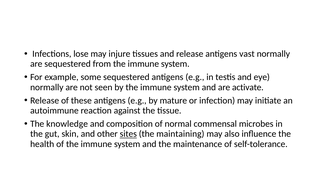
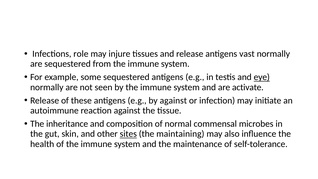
lose: lose -> role (81, 54)
eye underline: none -> present (262, 77)
by mature: mature -> against (173, 100)
knowledge: knowledge -> inheritance (67, 124)
